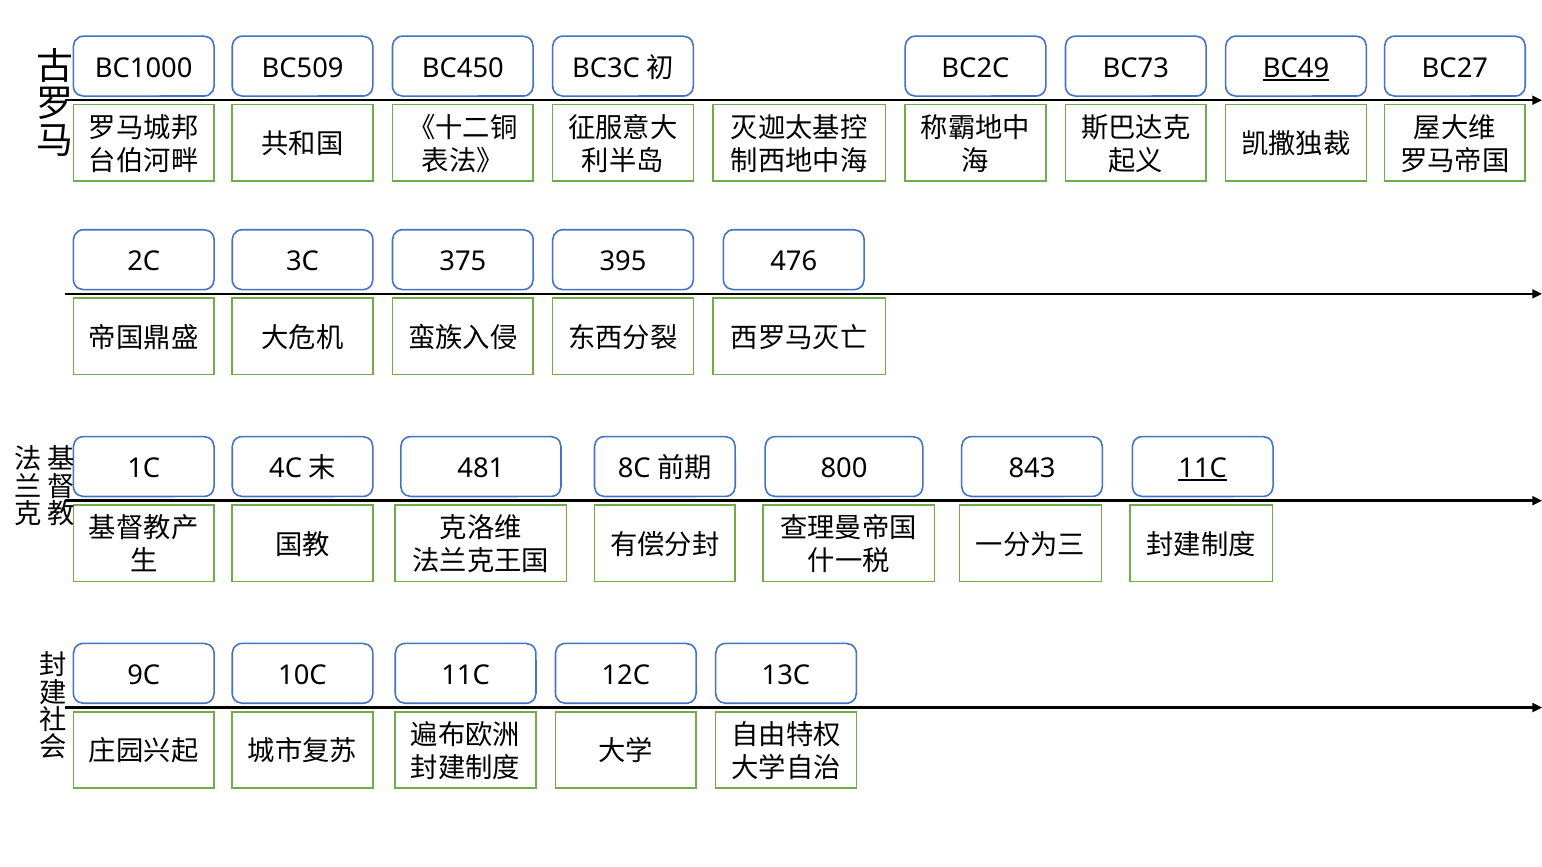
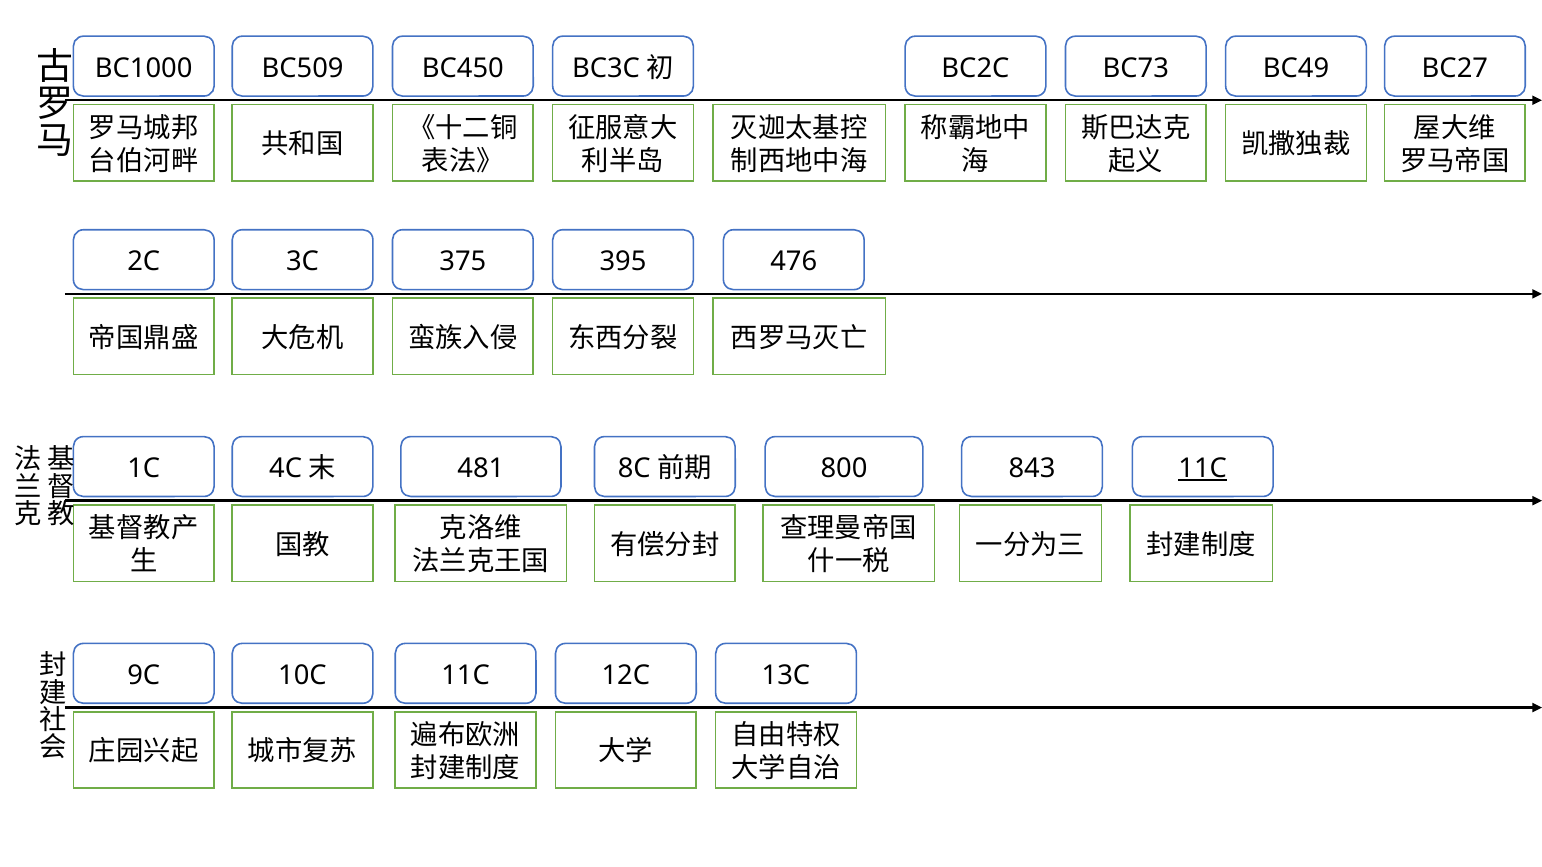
BC49 underline: present -> none (1296, 68)
